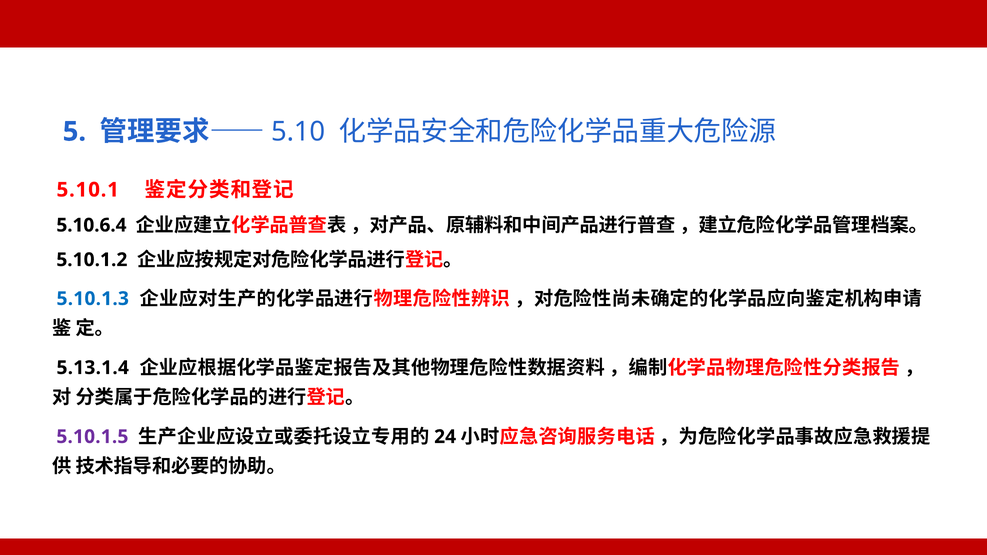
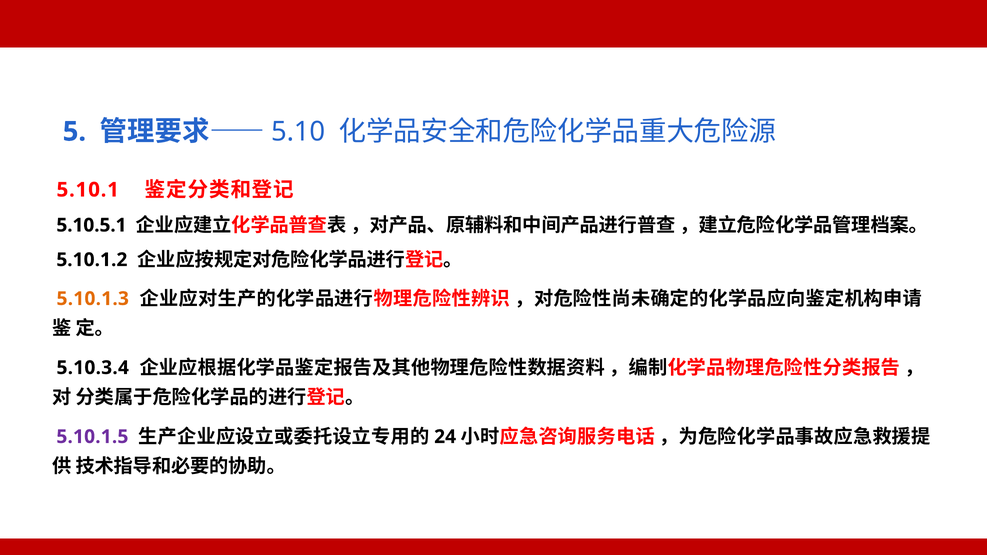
5.10.6.4: 5.10.6.4 -> 5.10.5.1 (91, 225)
5.10.1.3 colour: blue -> orange (93, 299)
5.13.1.4: 5.13.1.4 -> 5.10.3.4 (93, 368)
